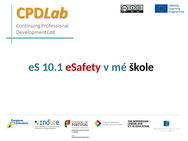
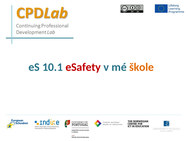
škole colour: black -> orange (142, 67)
